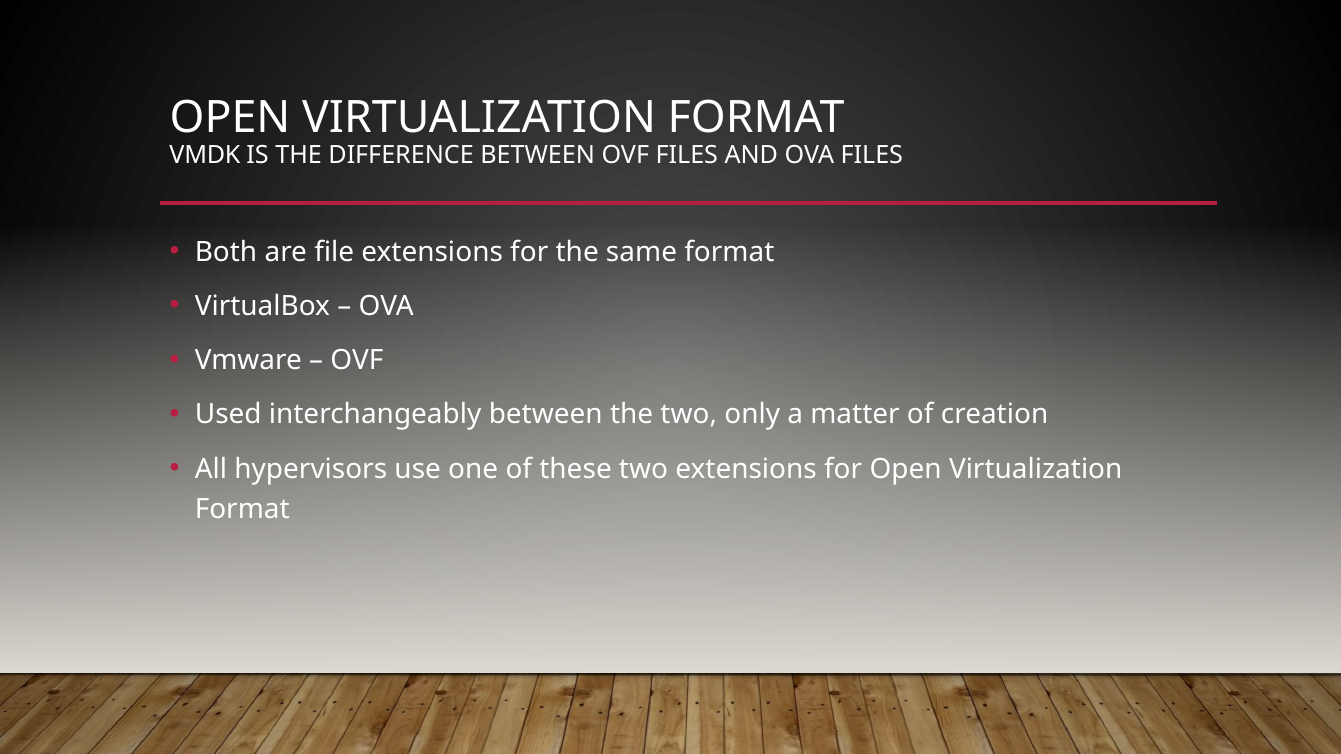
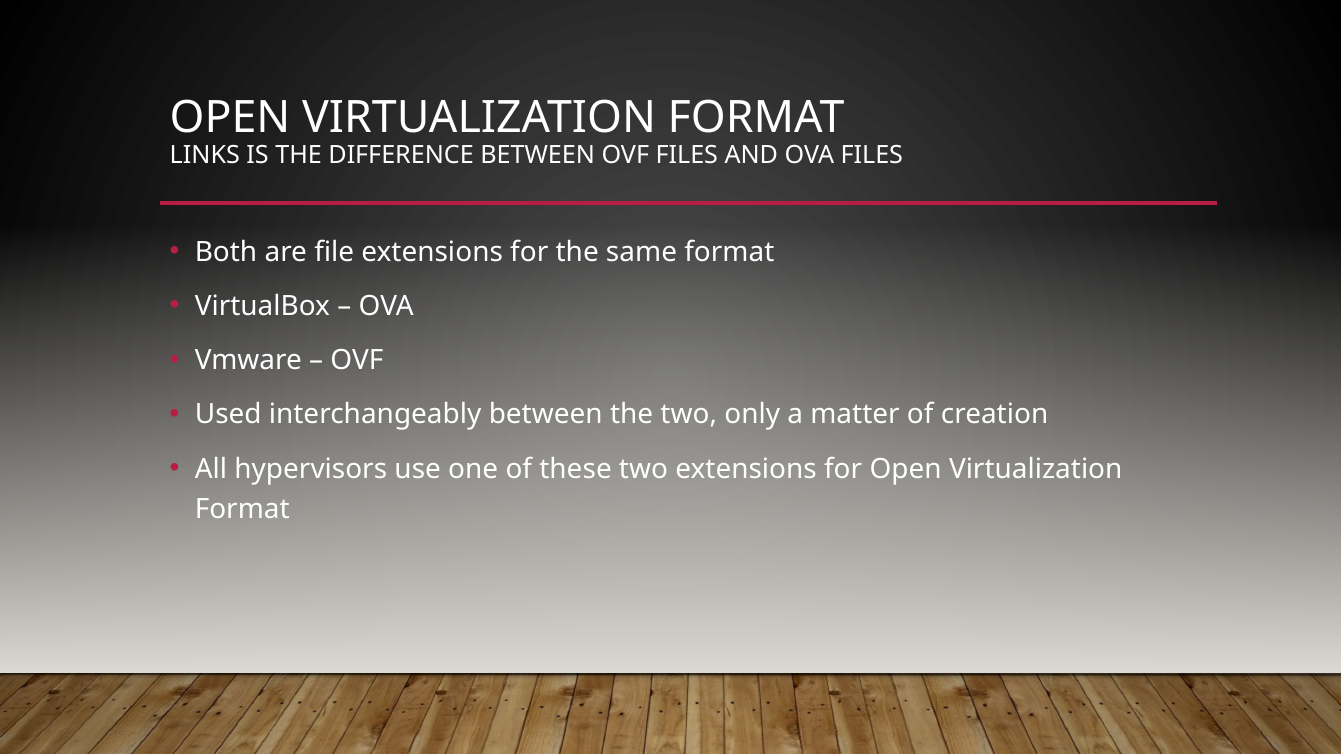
VMDK: VMDK -> LINKS (205, 155)
